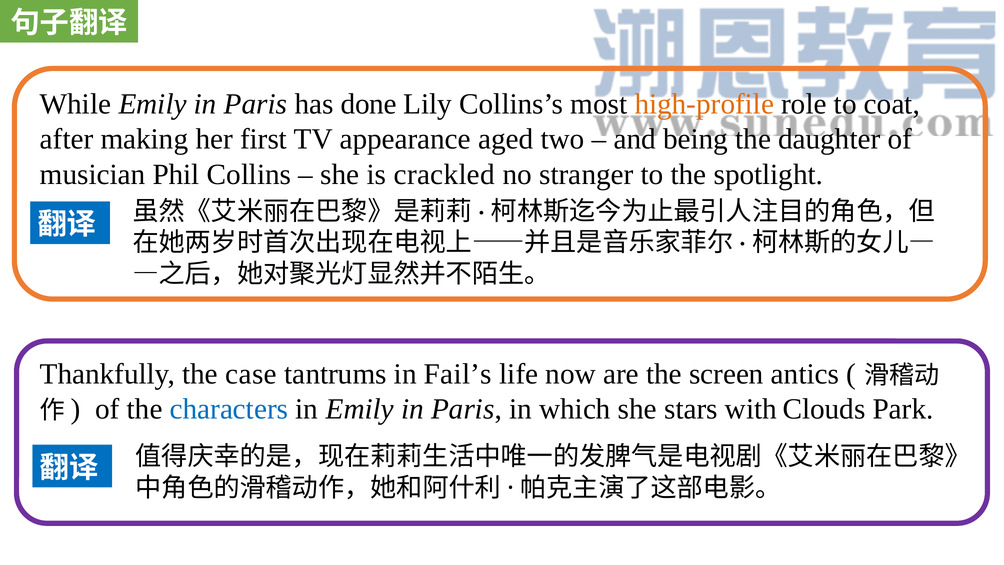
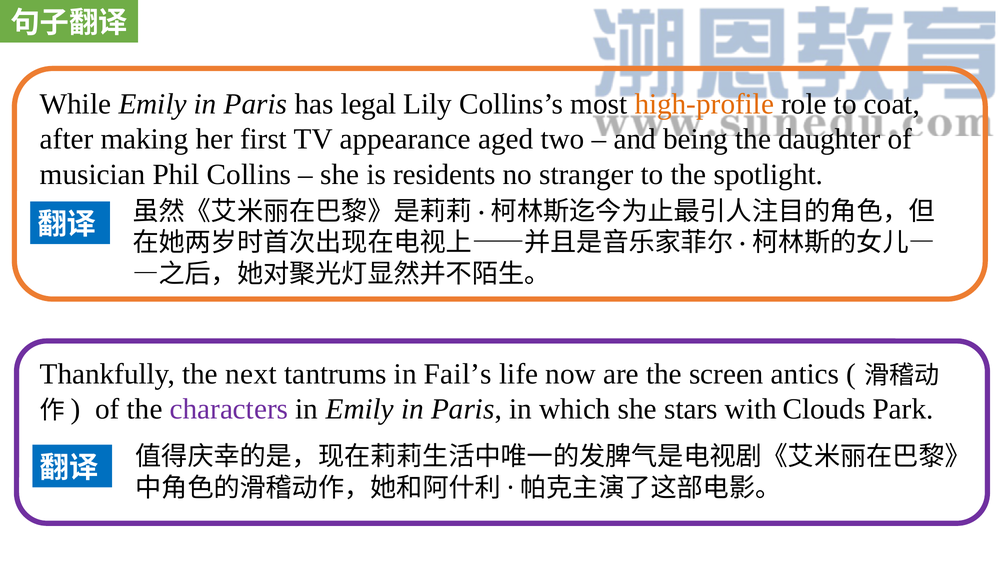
done: done -> legal (369, 104)
crackled: crackled -> residents (445, 174)
case: case -> next (251, 374)
characters colour: blue -> purple (229, 409)
